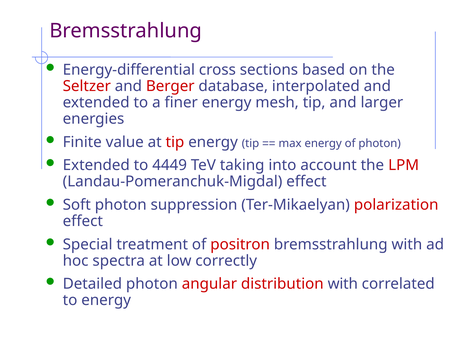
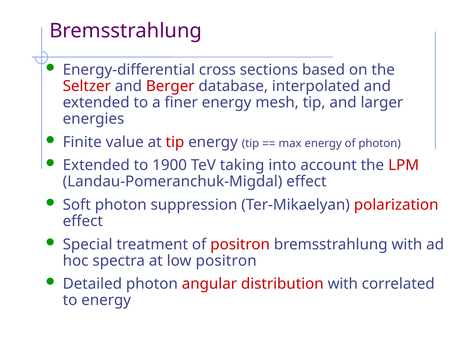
4449: 4449 -> 1900 (170, 165)
low correctly: correctly -> positron (226, 261)
